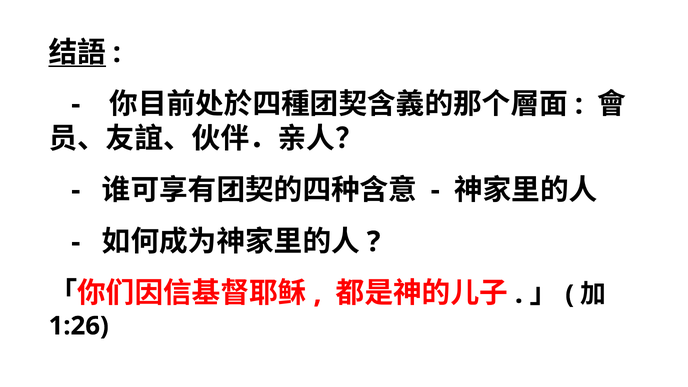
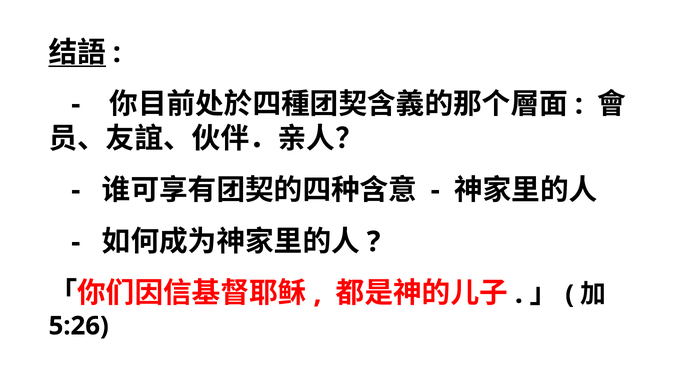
1:26: 1:26 -> 5:26 (79, 326)
